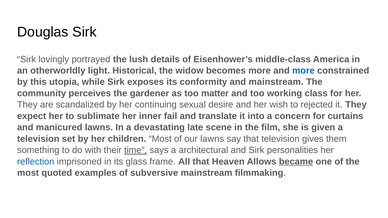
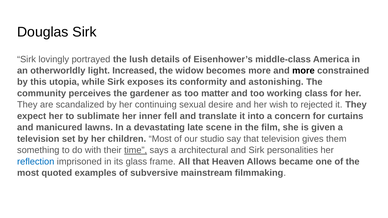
Historical: Historical -> Increased (135, 71)
more colour: blue -> black (303, 71)
and mainstream: mainstream -> astonishing (276, 82)
fail: fail -> fell (171, 116)
our lawns: lawns -> studio (212, 139)
became underline: present -> none (296, 162)
